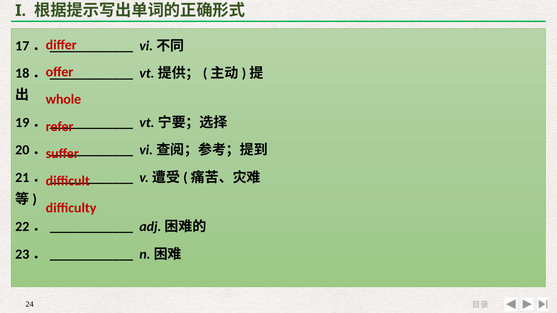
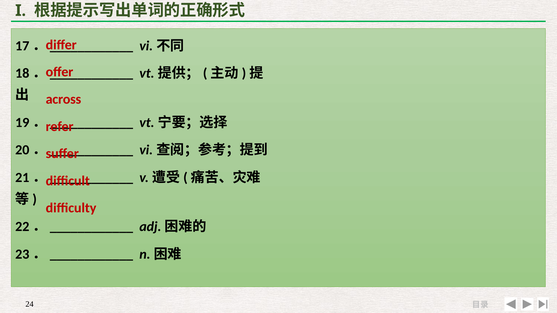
whole: whole -> across (63, 99)
